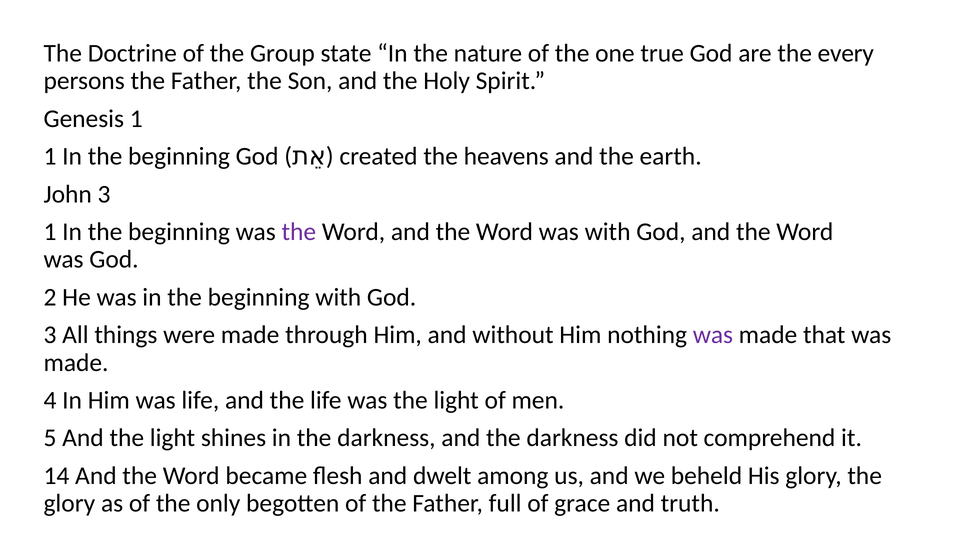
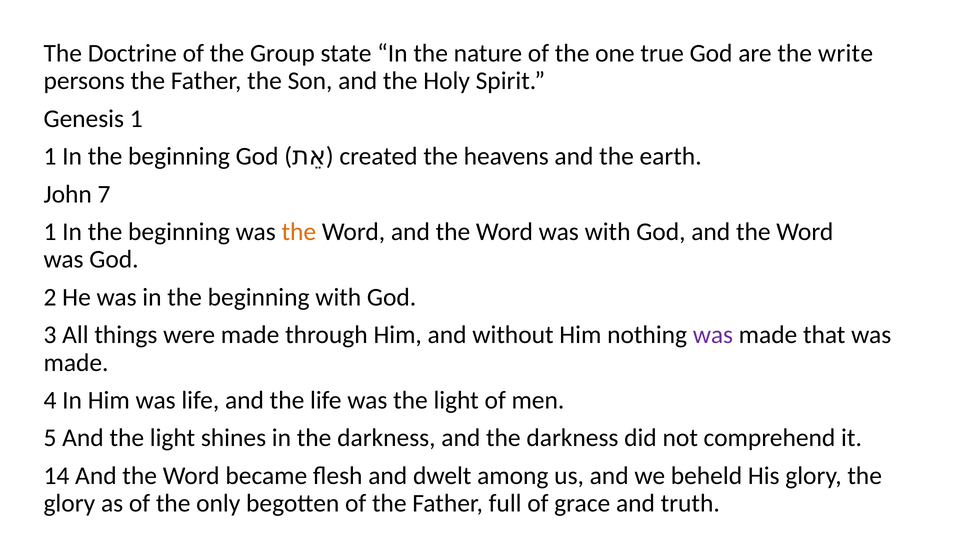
every: every -> write (845, 54)
John 3: 3 -> 7 (104, 194)
the colour: purple -> orange (299, 232)
